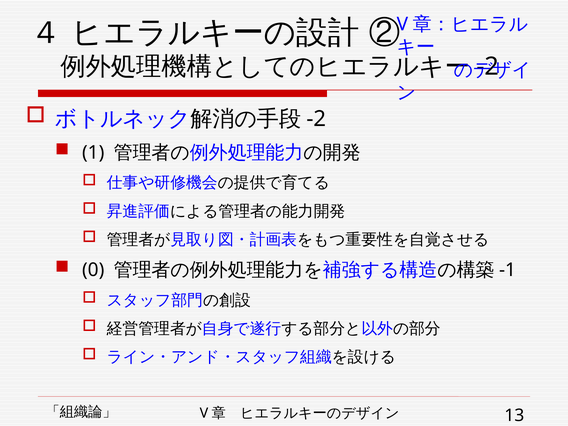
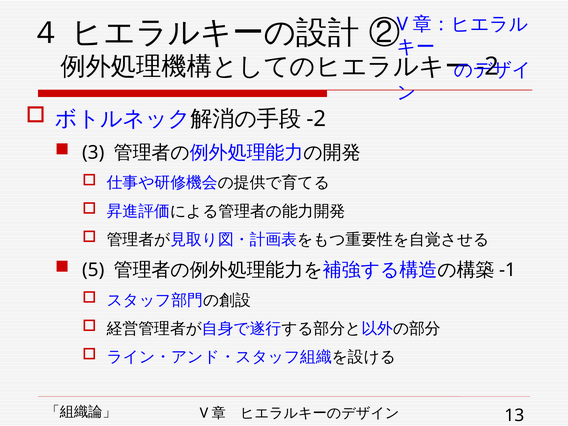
1: 1 -> 3 (93, 153)
0: 0 -> 5 (93, 270)
